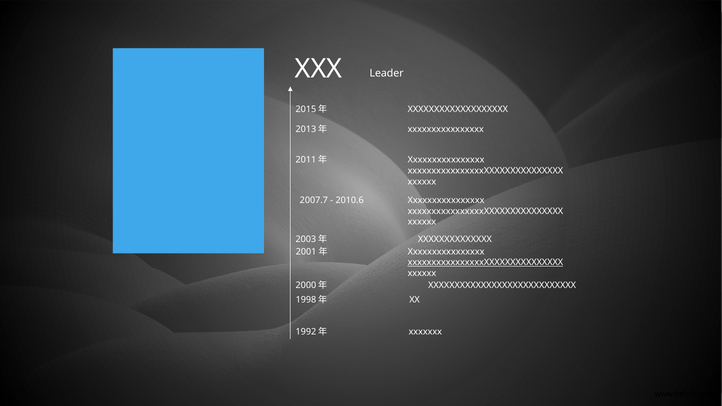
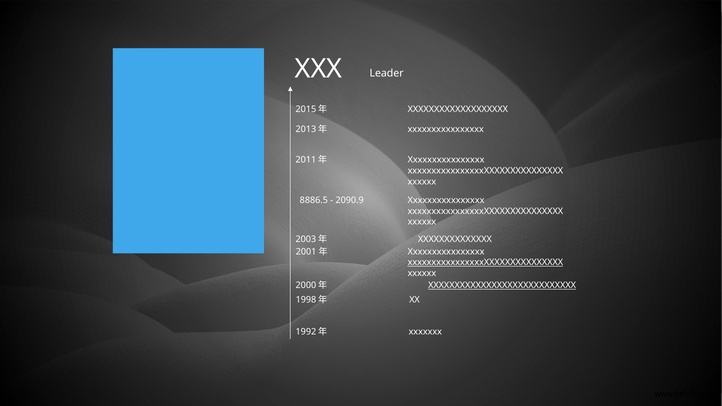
2007.7: 2007.7 -> 8886.5 (314, 200)
2010.6: 2010.6 -> 2090.9 (350, 200)
XXXXXXXXXXXXXXXXXXXXXXXXXXXX underline: none -> present (502, 285)
